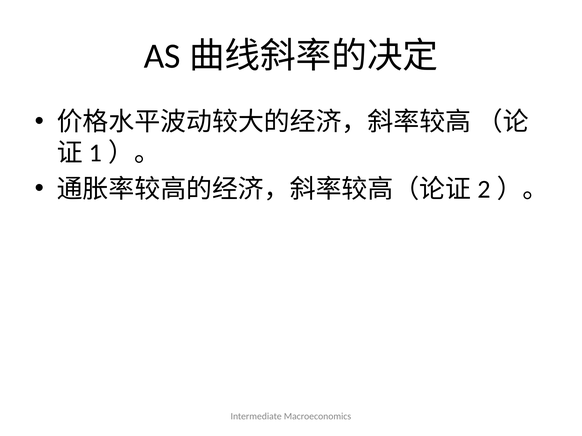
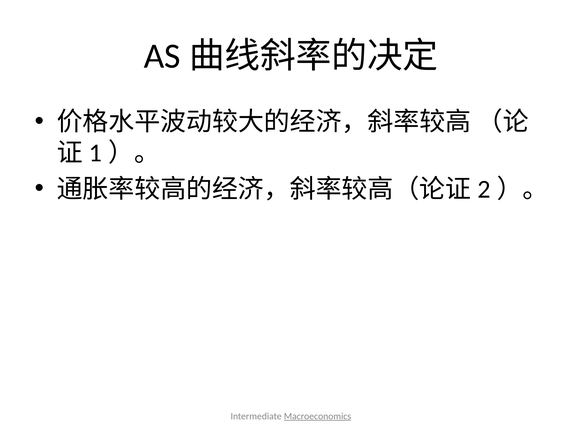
Macroeconomics underline: none -> present (317, 417)
